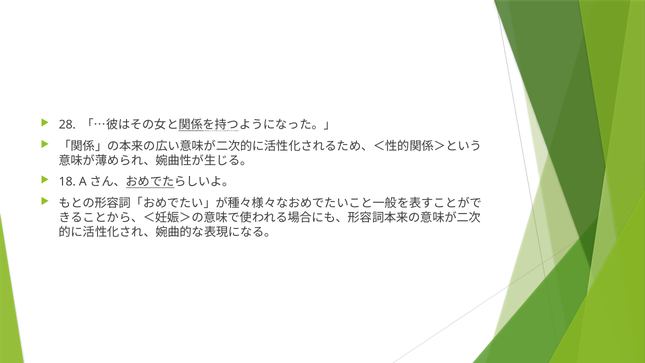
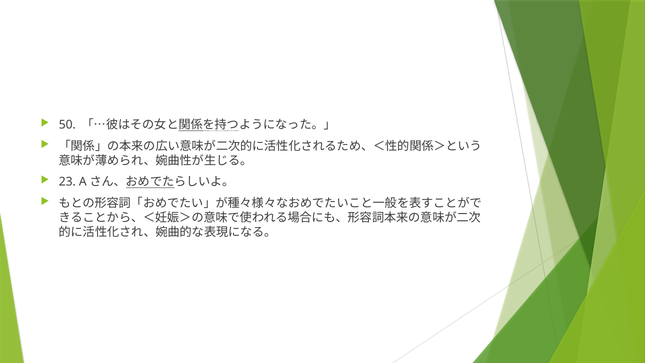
28: 28 -> 50 (67, 125)
18: 18 -> 23 (67, 182)
